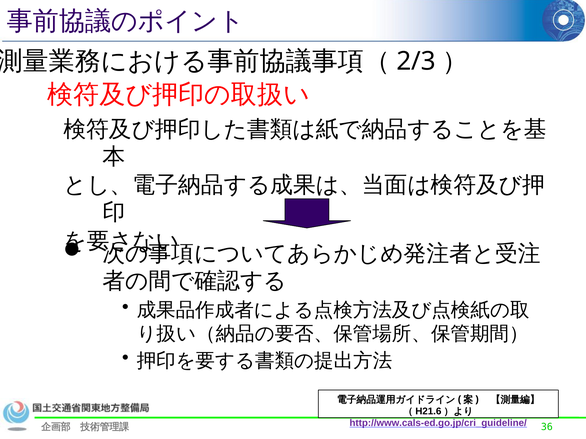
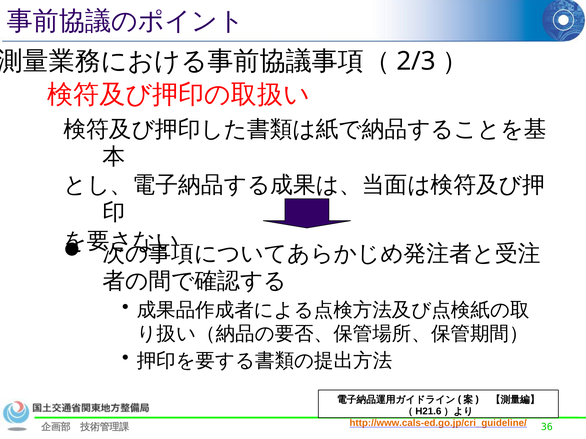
http://www.cals-ed.go.jp/cri_guideline/ colour: purple -> orange (438, 423)
